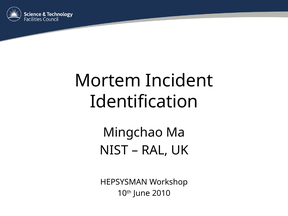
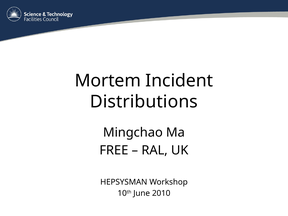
Identification: Identification -> Distributions (144, 102)
NIST: NIST -> FREE (114, 150)
